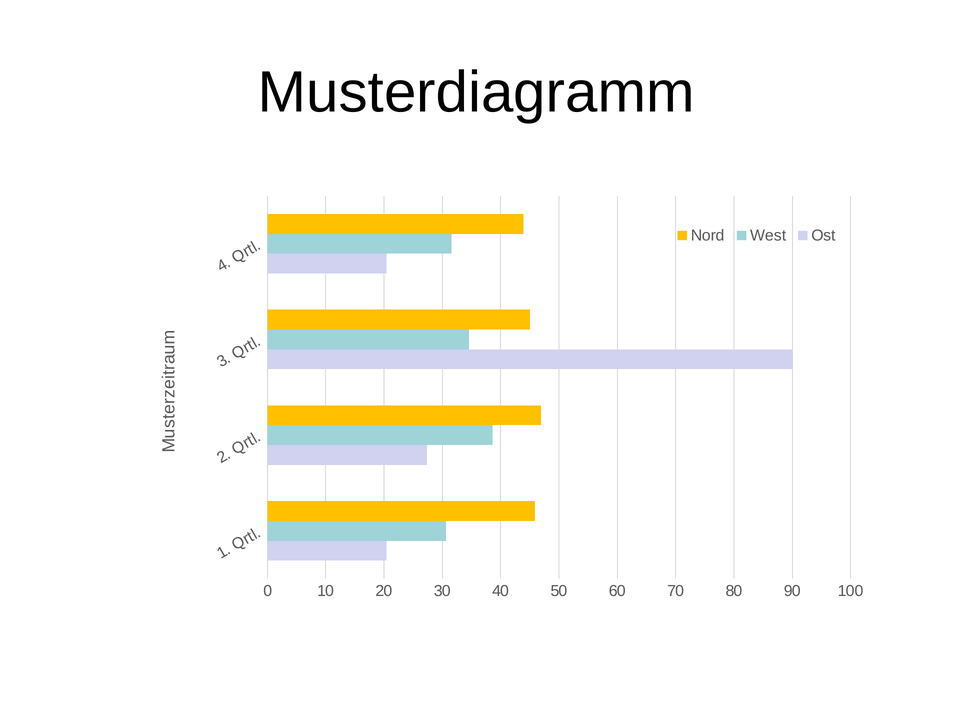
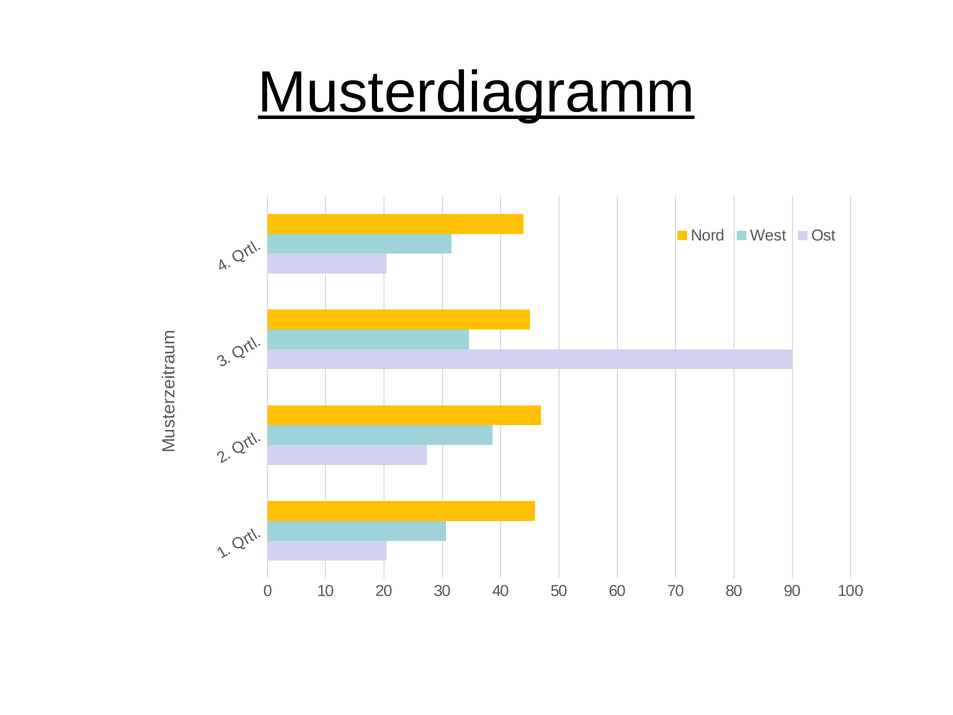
Musterdiagramm underline: none -> present (476, 92)
